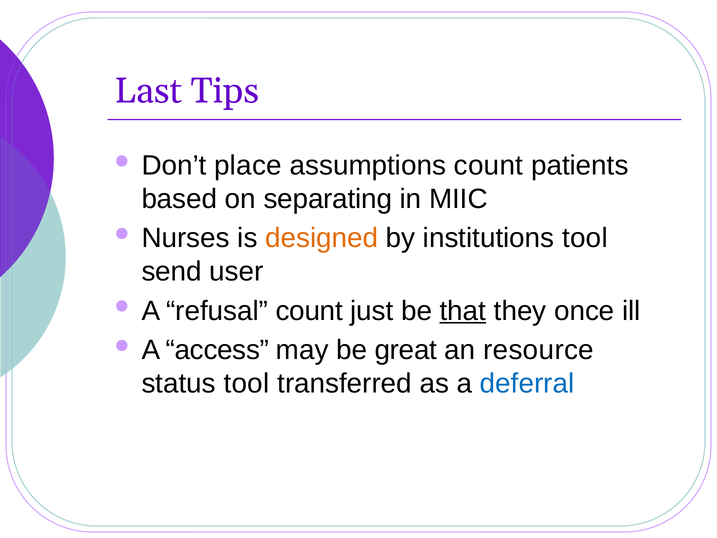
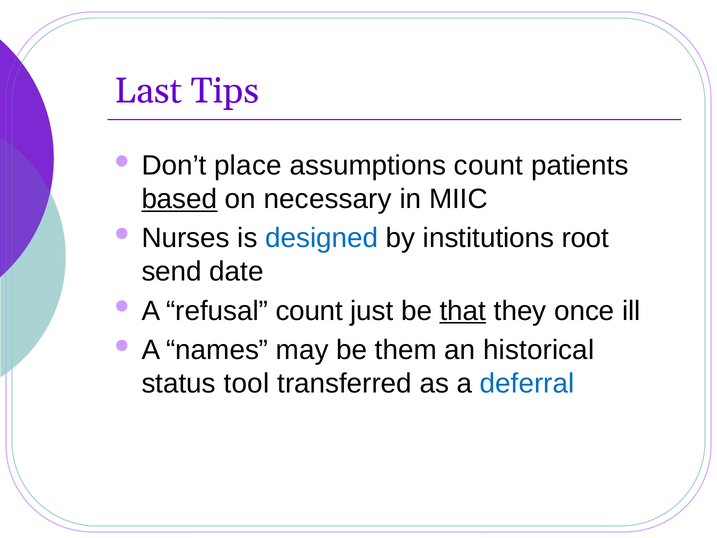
based underline: none -> present (179, 199)
separating: separating -> necessary (328, 199)
designed colour: orange -> blue (322, 238)
institutions tool: tool -> root (585, 238)
user: user -> date (237, 272)
access: access -> names (217, 350)
great: great -> them (406, 350)
resource: resource -> historical (539, 350)
